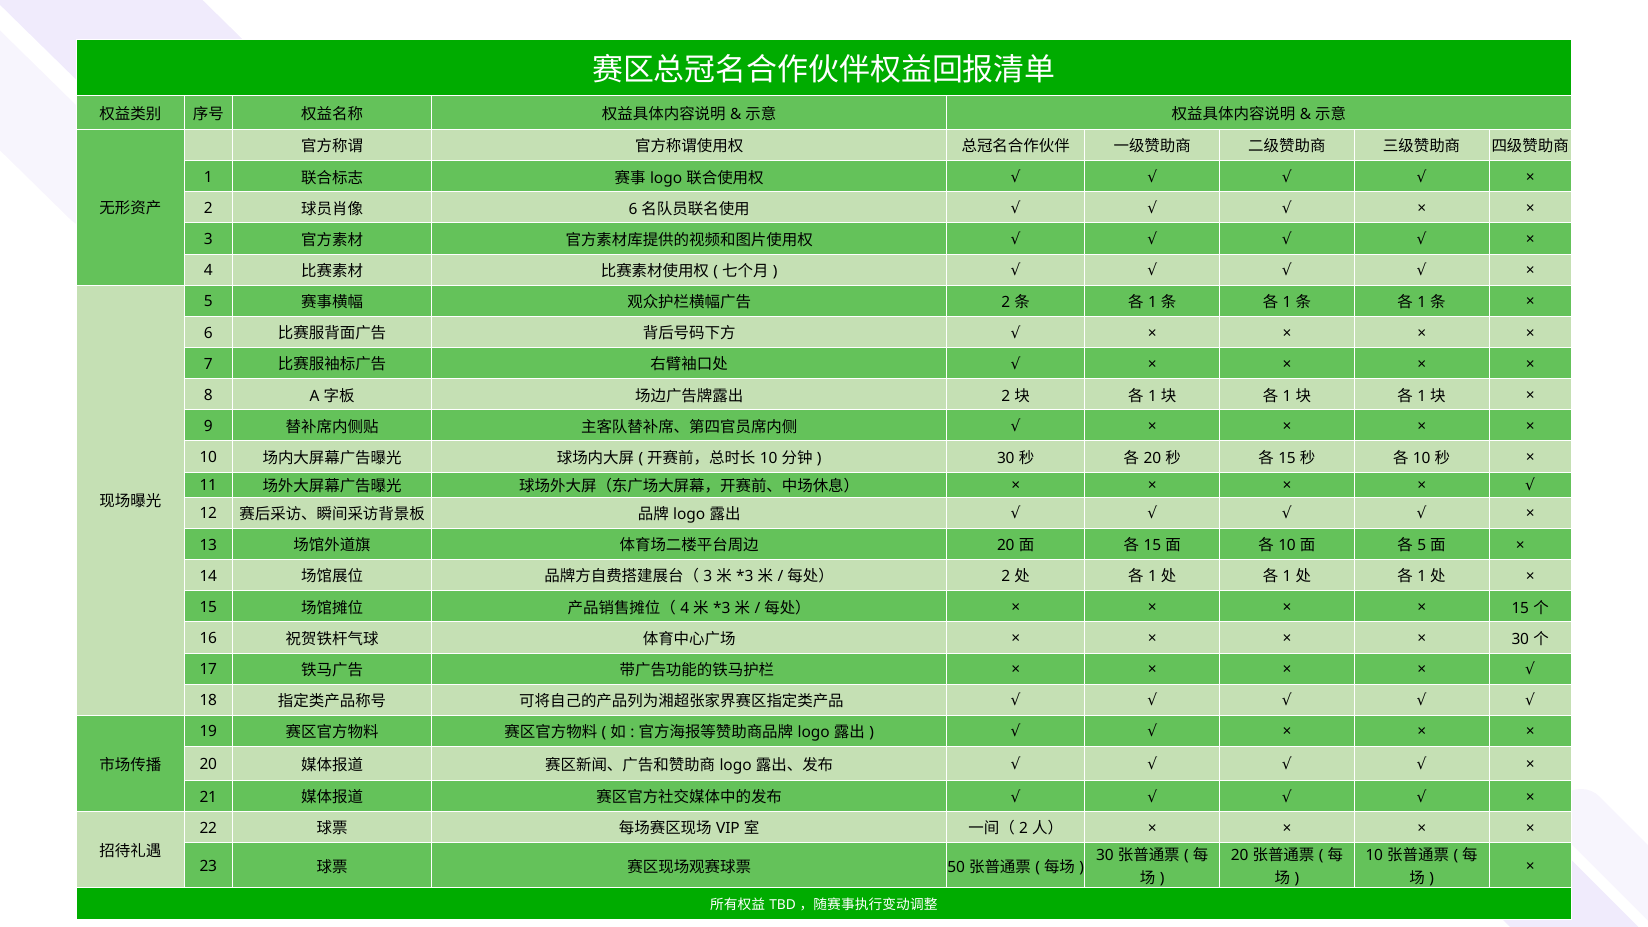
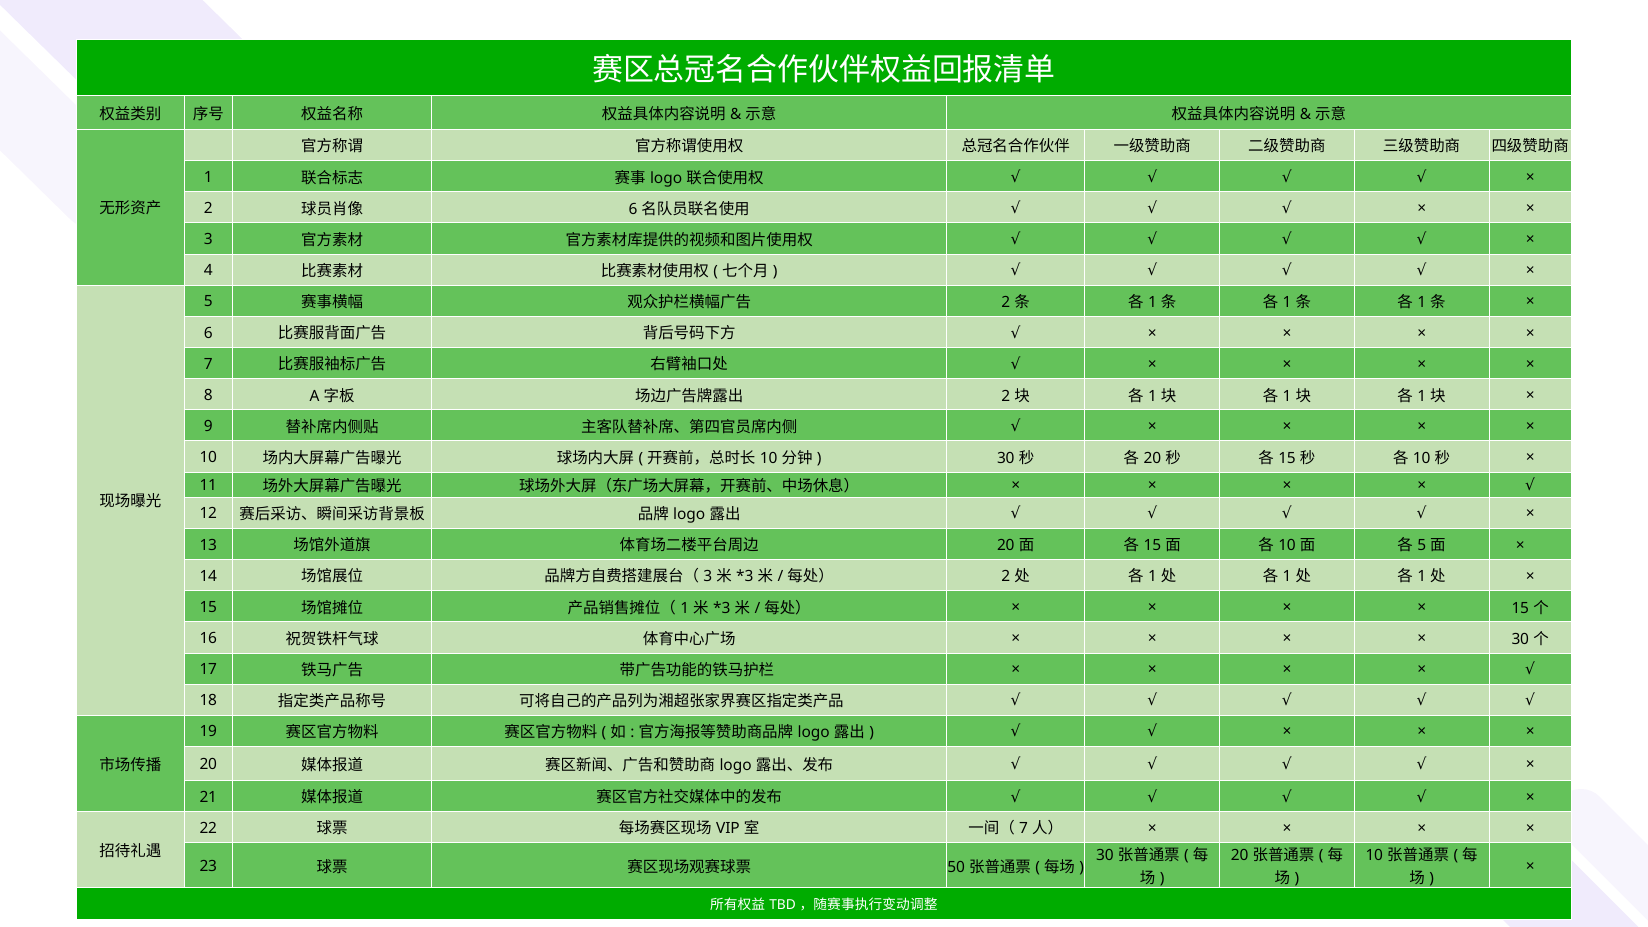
4: 4 -> 1 (685, 608)
2: 2 -> 7 (1024, 829)
